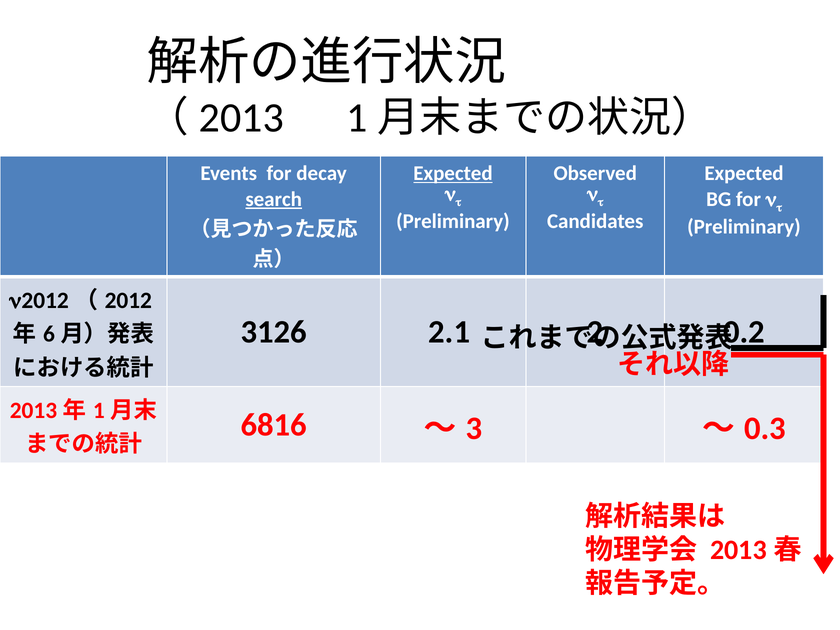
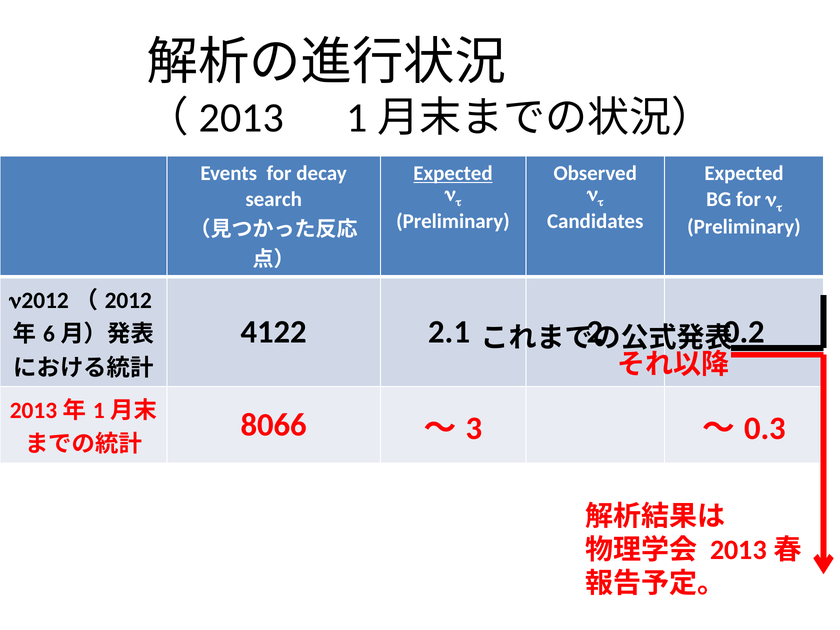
search underline: present -> none (274, 199)
3126: 3126 -> 4122 (274, 332)
6816: 6816 -> 8066 (274, 425)
